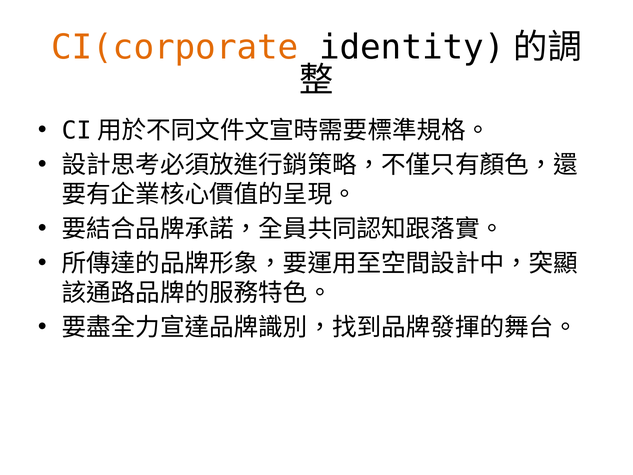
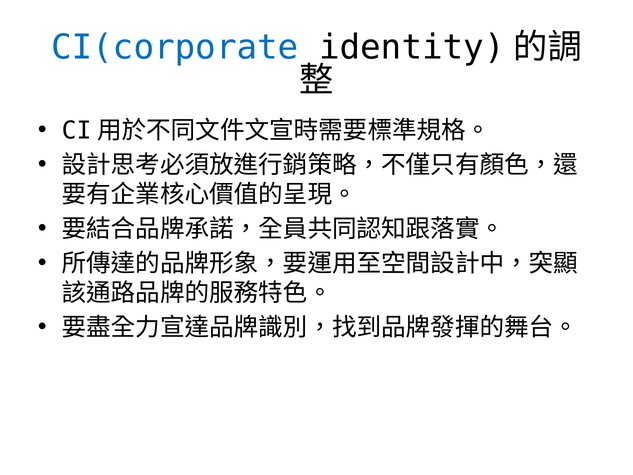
CI(corporate colour: orange -> blue (175, 47)
